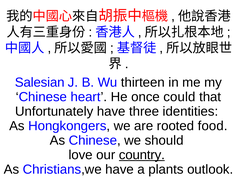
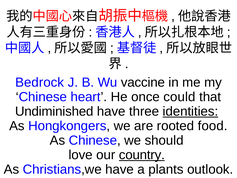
Salesian: Salesian -> Bedrock (40, 82)
thirteen: thirteen -> vaccine (143, 82)
Unfortunately: Unfortunately -> Undiminished (54, 111)
identities underline: none -> present (190, 111)
